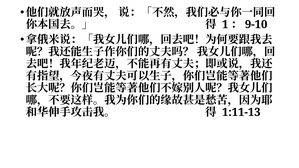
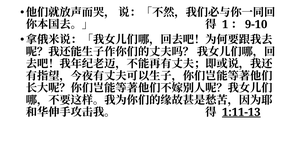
1:11-13 underline: none -> present (241, 112)
